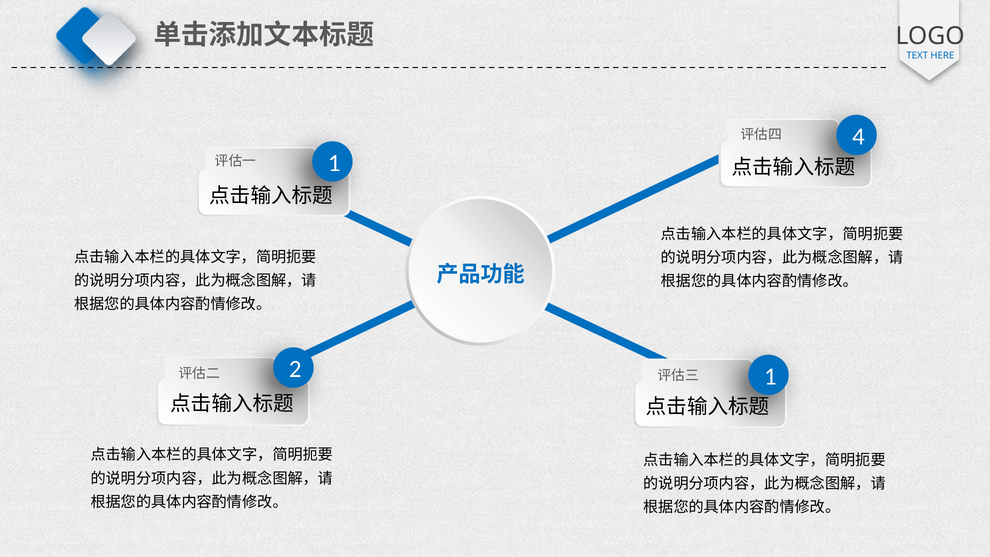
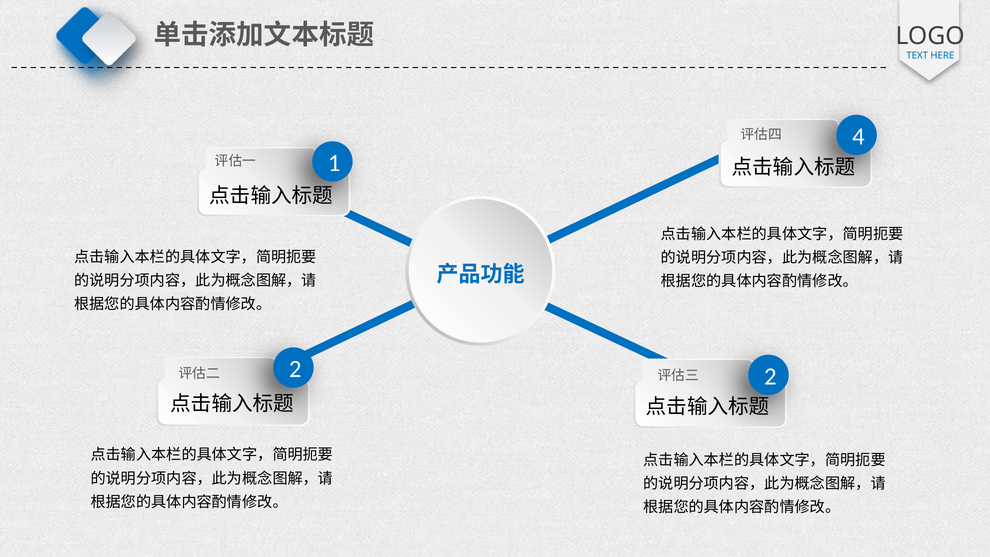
2 1: 1 -> 2 (770, 377)
